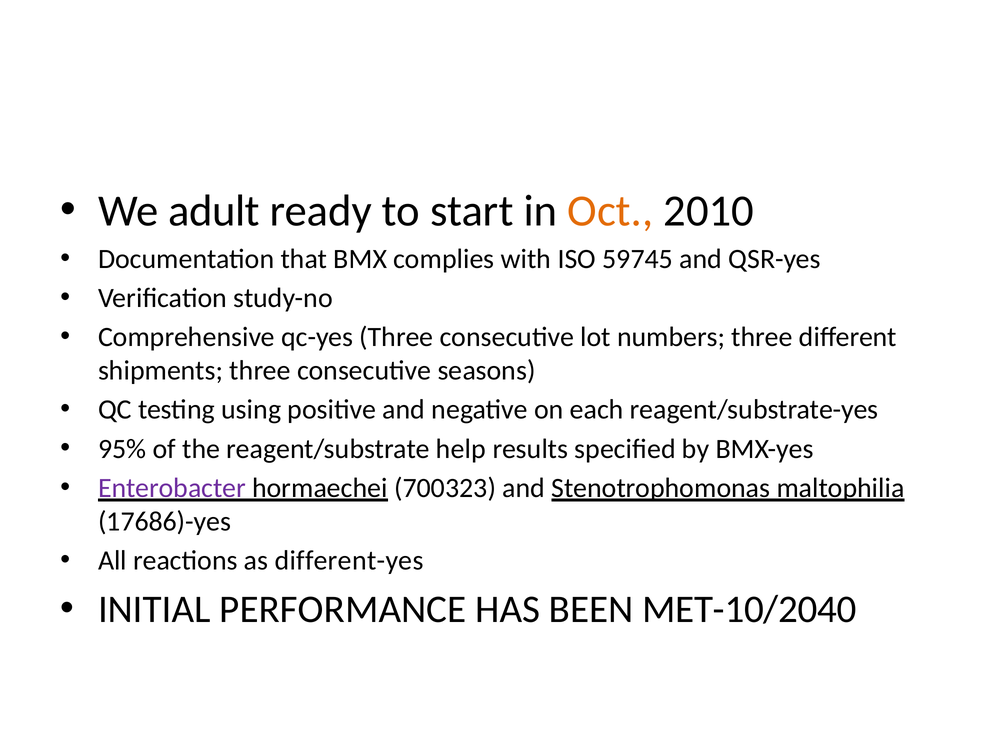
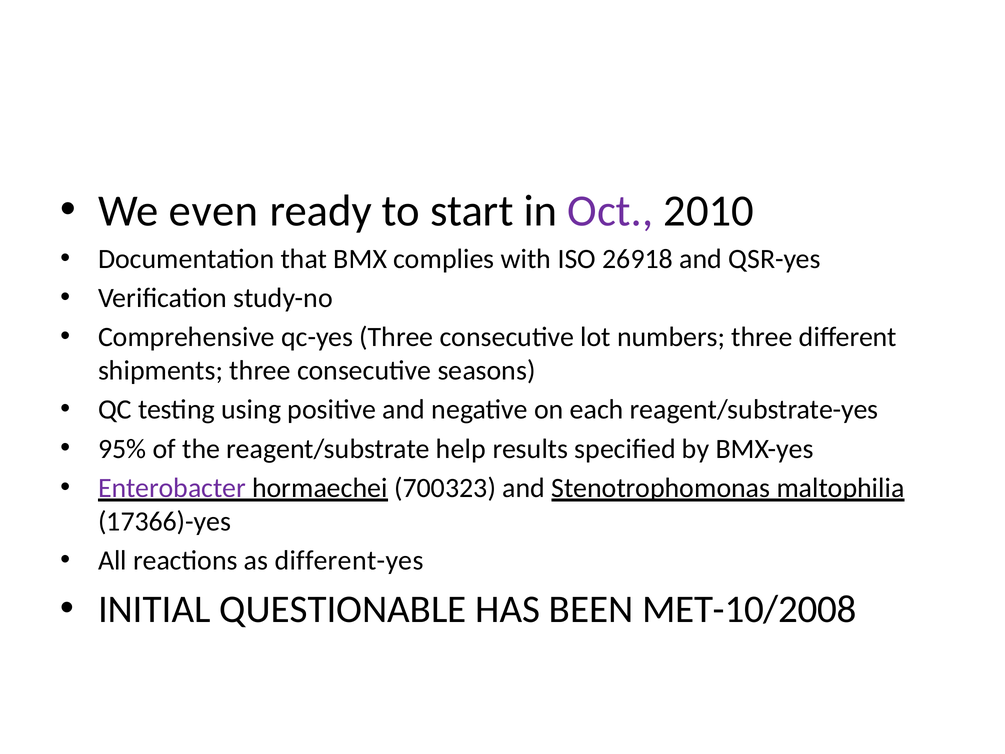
adult: adult -> even (214, 211)
Oct colour: orange -> purple (610, 211)
59745: 59745 -> 26918 (638, 259)
17686)-yes: 17686)-yes -> 17366)-yes (165, 521)
PERFORMANCE: PERFORMANCE -> QUESTIONABLE (343, 609)
MET-10/2040: MET-10/2040 -> MET-10/2008 (749, 609)
